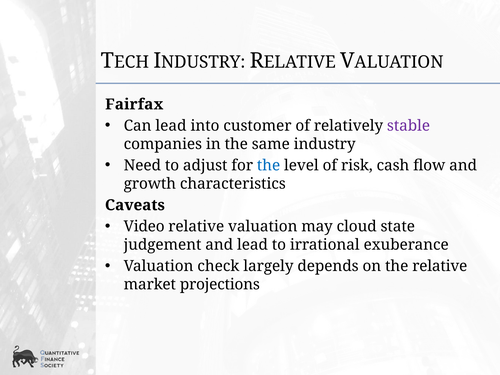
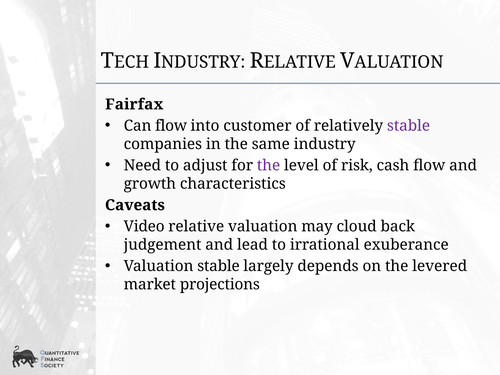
Can lead: lead -> flow (171, 126)
the colour: blue -> purple (269, 165)
state: state -> back (398, 227)
Valuation check: check -> stable (218, 266)
the relative: relative -> levered (440, 266)
